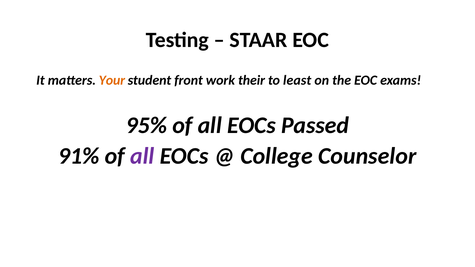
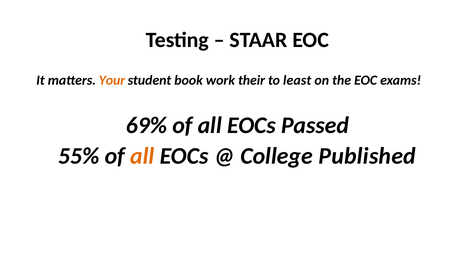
front: front -> book (189, 80)
95%: 95% -> 69% (146, 125)
91%: 91% -> 55% (79, 156)
all colour: purple -> orange (142, 156)
Counselor: Counselor -> Published (367, 156)
